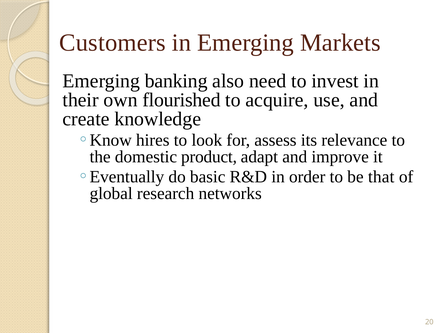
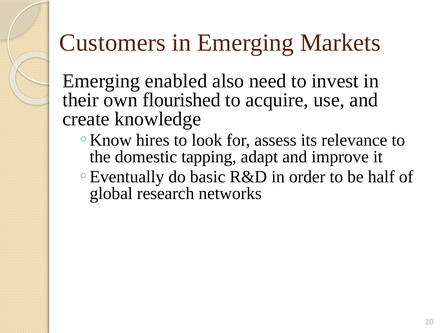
banking: banking -> enabled (176, 81)
product: product -> tapping (209, 157)
that: that -> half (381, 177)
